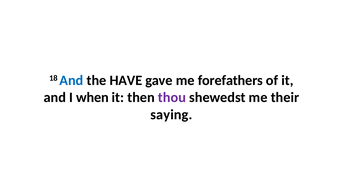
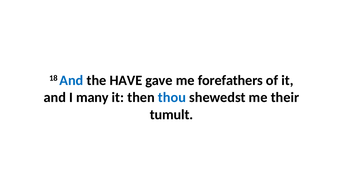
when: when -> many (92, 97)
thou colour: purple -> blue (172, 97)
saying: saying -> tumult (172, 115)
